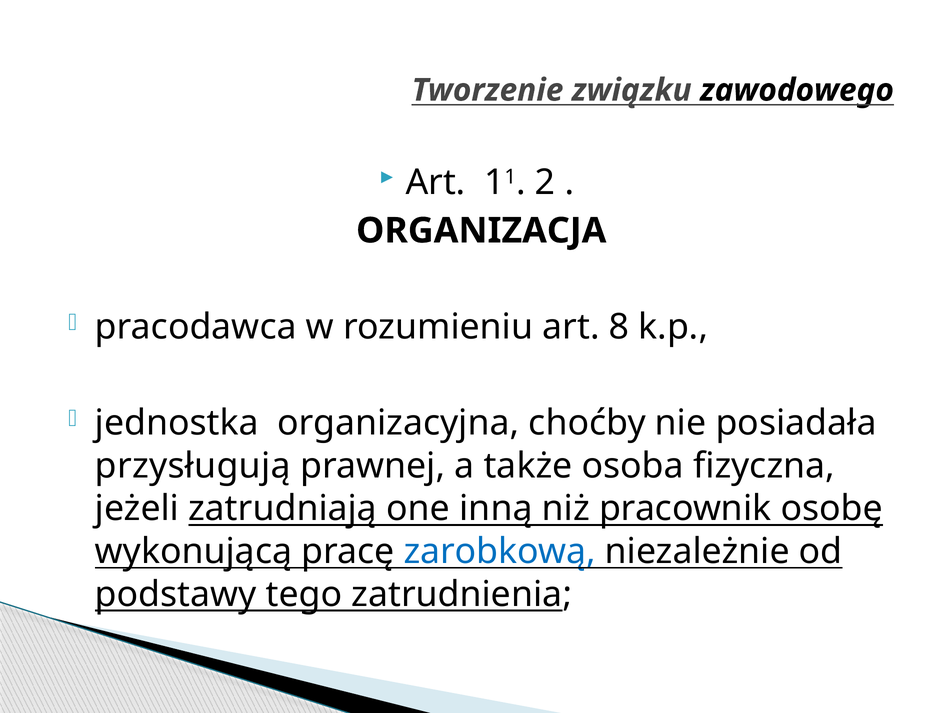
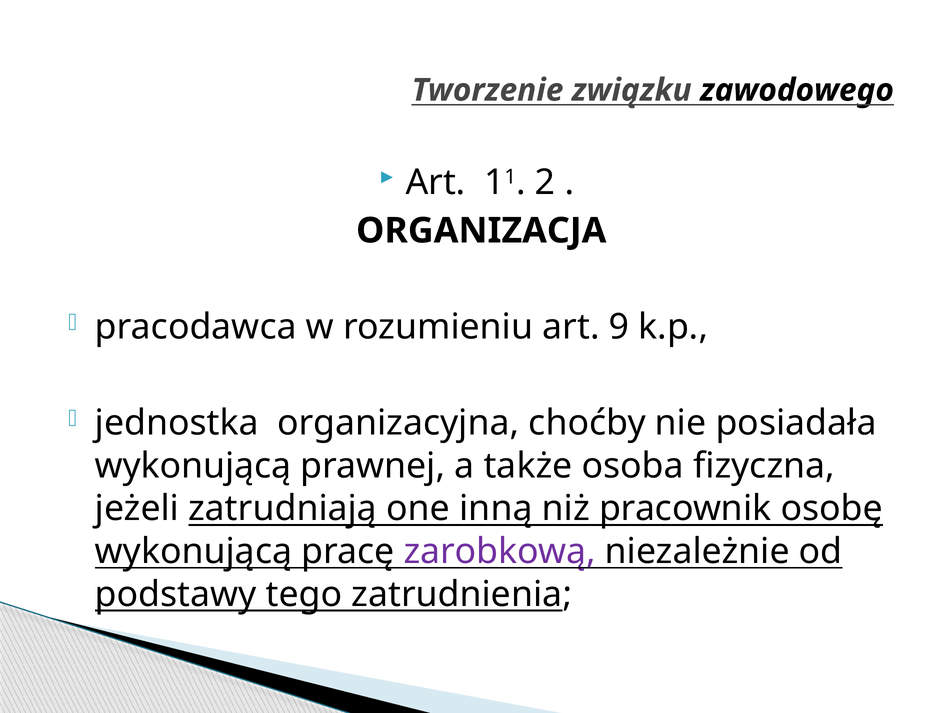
8: 8 -> 9 (619, 327)
przysługują: przysługują -> wykonującą (193, 466)
zarobkową colour: blue -> purple (500, 552)
